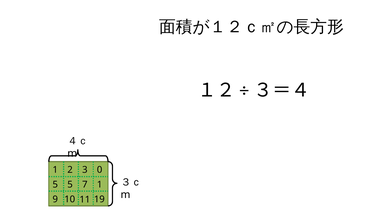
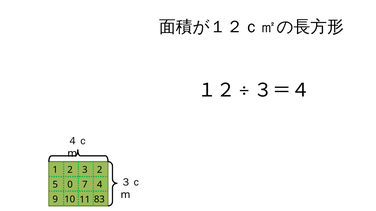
3 0: 0 -> 2 (100, 170)
5 5: 5 -> 0 (70, 185)
7 1: 1 -> 4 (100, 185)
19: 19 -> 83 (99, 200)
